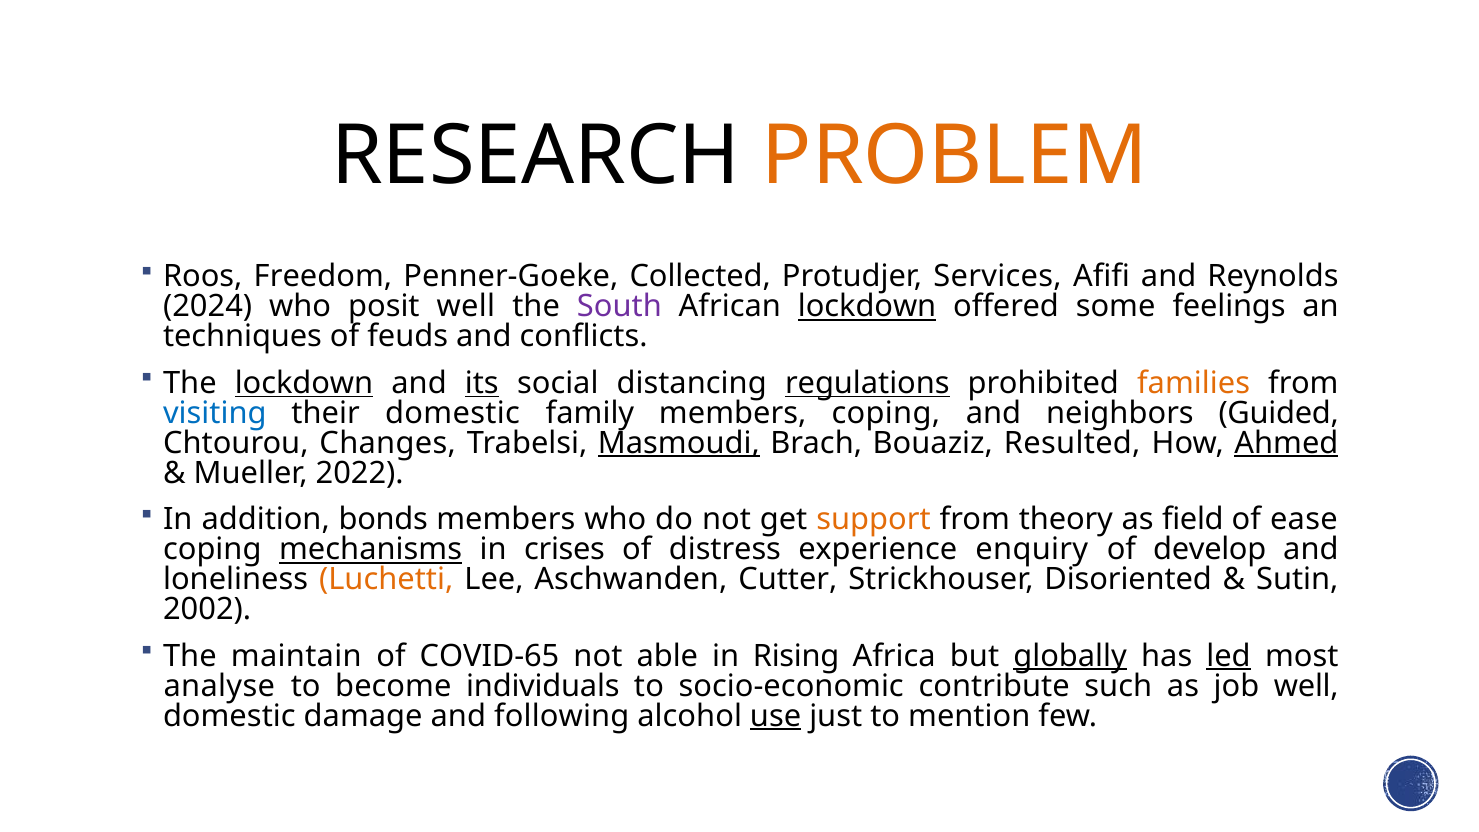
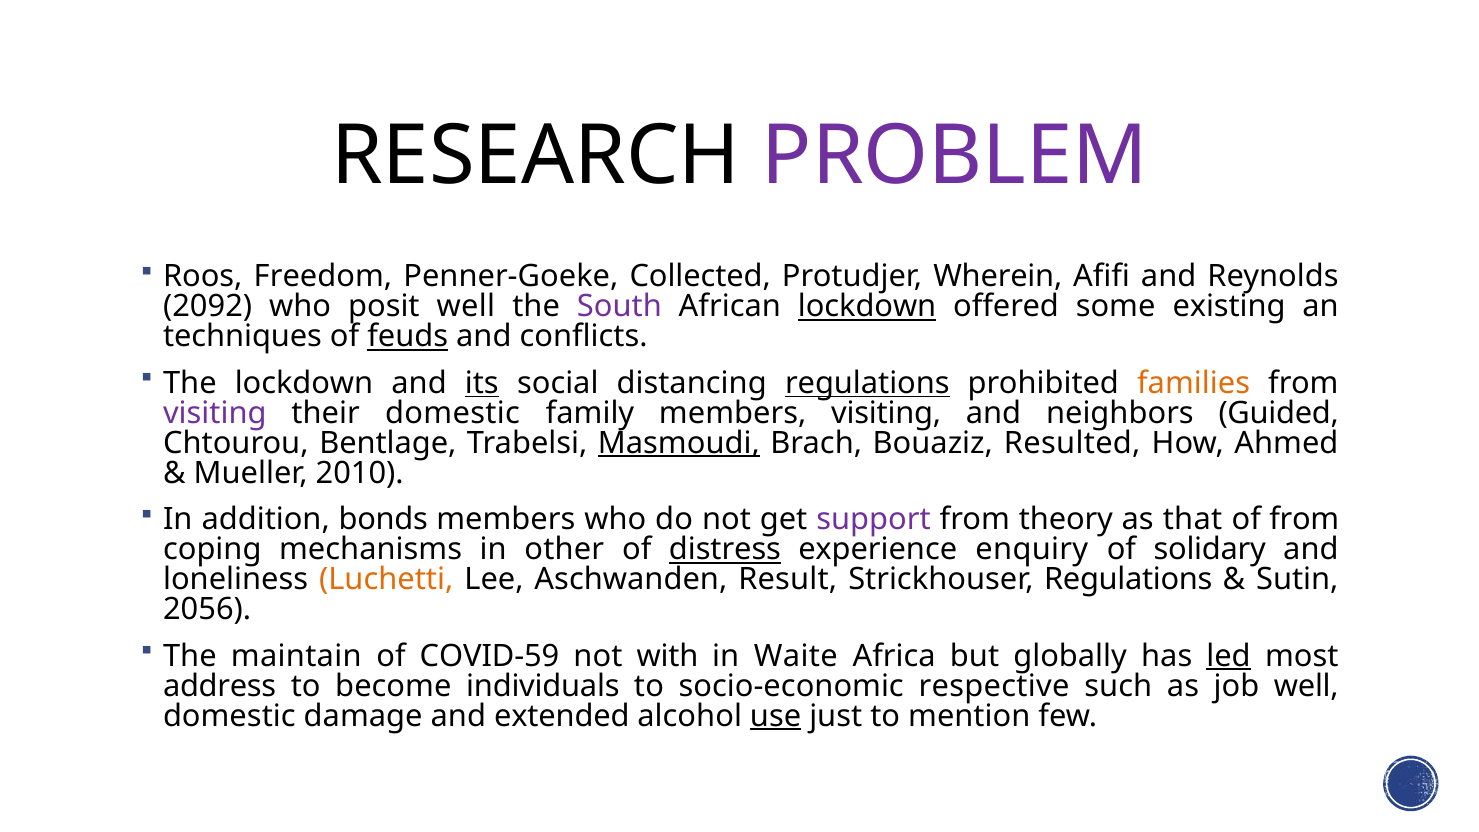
PROBLEM colour: orange -> purple (955, 156)
Services: Services -> Wherein (998, 277)
2024: 2024 -> 2092 (208, 307)
feelings: feelings -> existing (1229, 307)
feuds underline: none -> present (408, 337)
lockdown underline: present -> none (304, 383)
visiting colour: blue -> purple (215, 413)
members coping: coping -> visiting (886, 413)
Changes: Changes -> Bentlage (388, 443)
Ahmed underline: present -> none (1286, 443)
2022: 2022 -> 2010 (360, 473)
support colour: orange -> purple (873, 520)
field: field -> that (1193, 520)
of ease: ease -> from (1304, 520)
mechanisms underline: present -> none (371, 550)
crises: crises -> other (564, 550)
distress underline: none -> present (725, 550)
develop: develop -> solidary (1210, 550)
Cutter: Cutter -> Result (788, 580)
Strickhouser Disoriented: Disoriented -> Regulations (1128, 580)
2002: 2002 -> 2056 (207, 609)
COVID-65: COVID-65 -> COVID-59 (490, 656)
able: able -> with (667, 656)
Rising: Rising -> Waite (796, 656)
globally underline: present -> none (1070, 656)
analyse: analyse -> address (220, 686)
contribute: contribute -> respective (994, 686)
following: following -> extended (562, 716)
